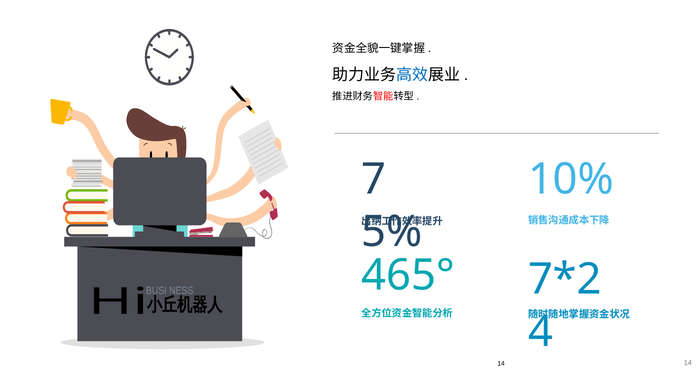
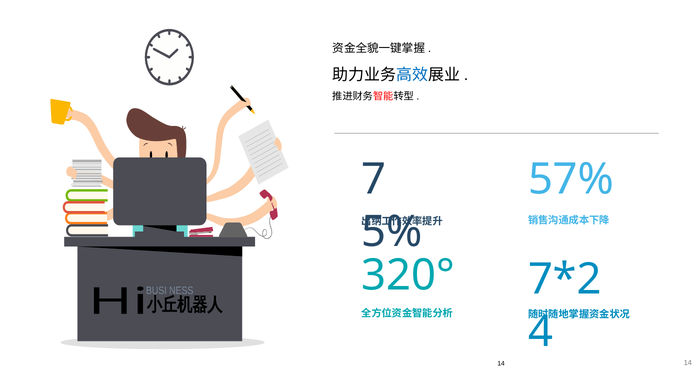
10%: 10% -> 57% (571, 180)
465°: 465° -> 320° (408, 275)
